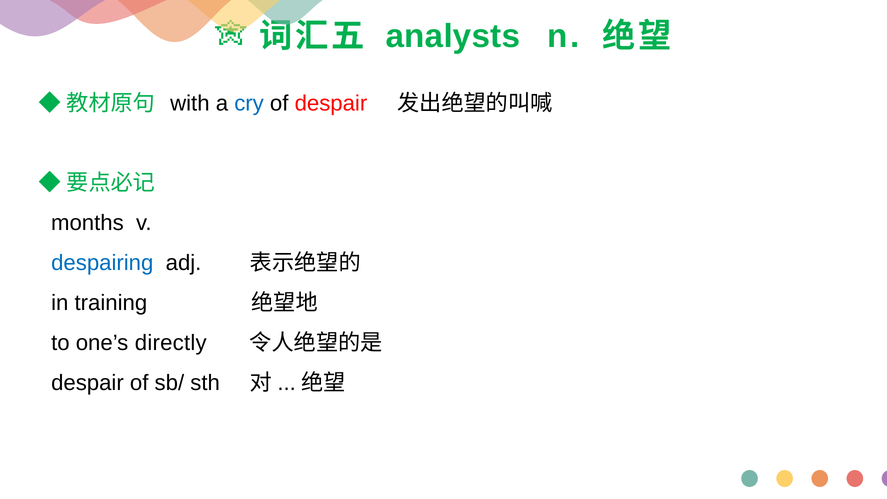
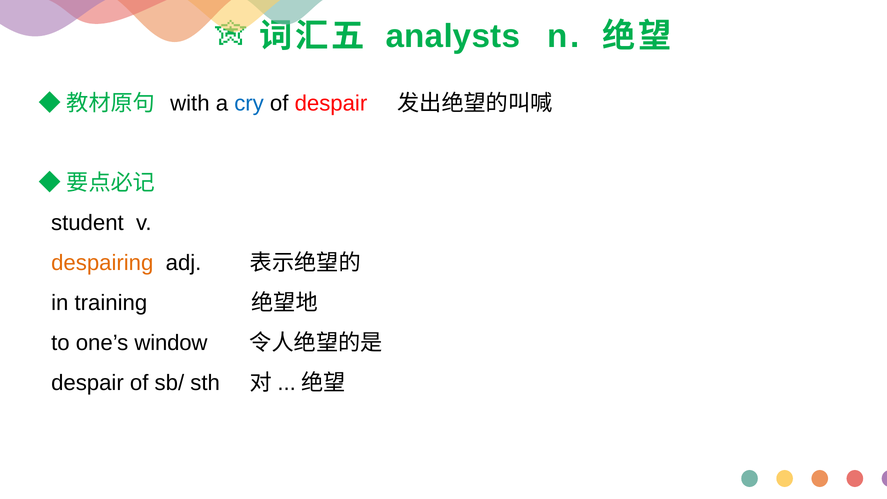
months: months -> student (87, 223)
despairing colour: blue -> orange (102, 263)
directly: directly -> window (171, 343)
